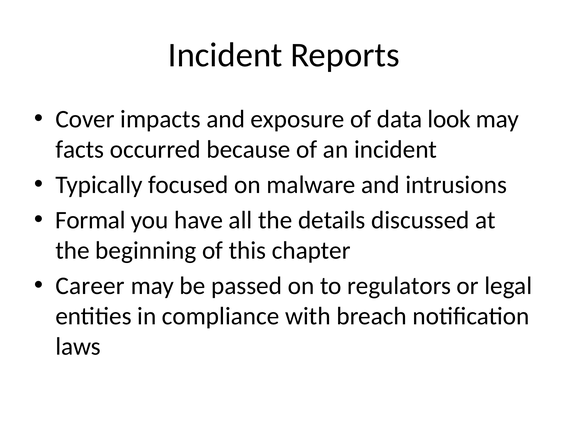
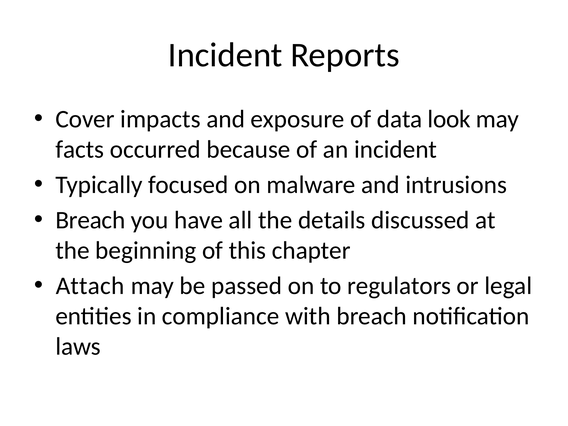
Formal: Formal -> Breach (90, 220)
Career: Career -> Attach (90, 286)
